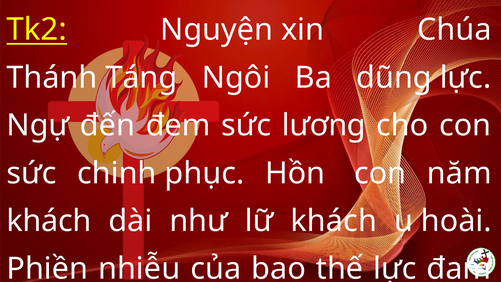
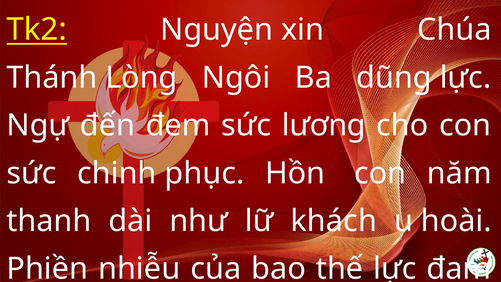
Táng: Táng -> Lòng (141, 78)
khách: khách -> thanh (49, 221)
